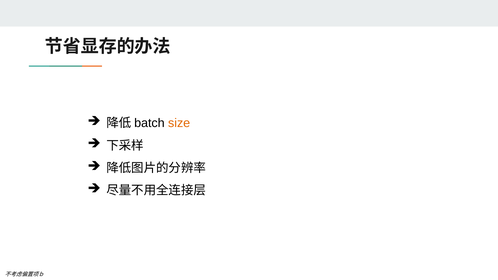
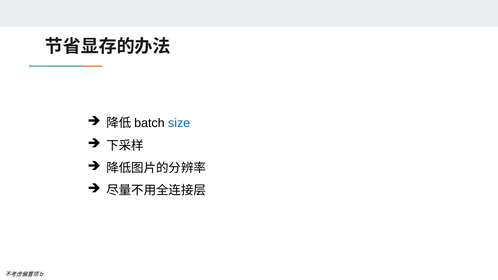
size colour: orange -> blue (179, 123)
